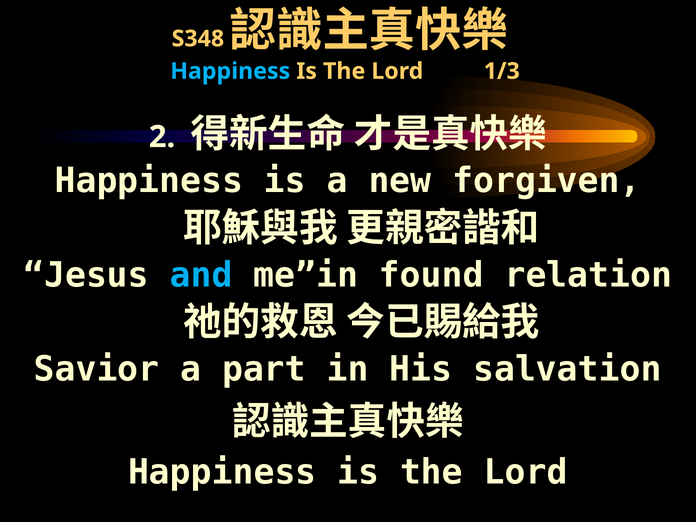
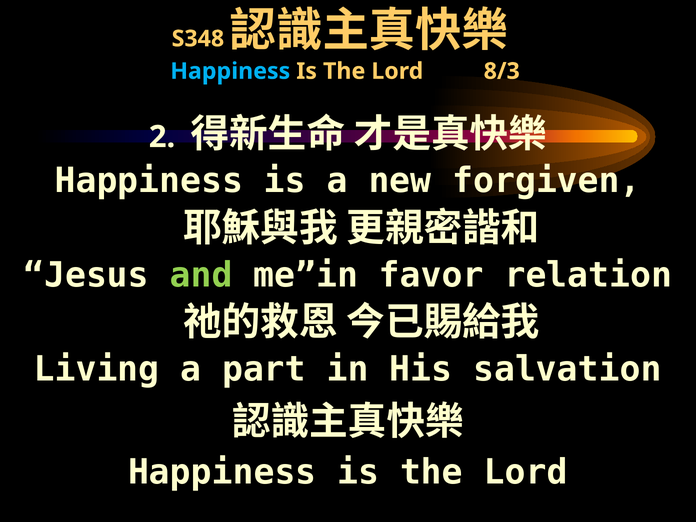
1/3: 1/3 -> 8/3 (502, 71)
and colour: light blue -> light green (201, 275)
found: found -> favor (431, 275)
Savior: Savior -> Living (97, 369)
